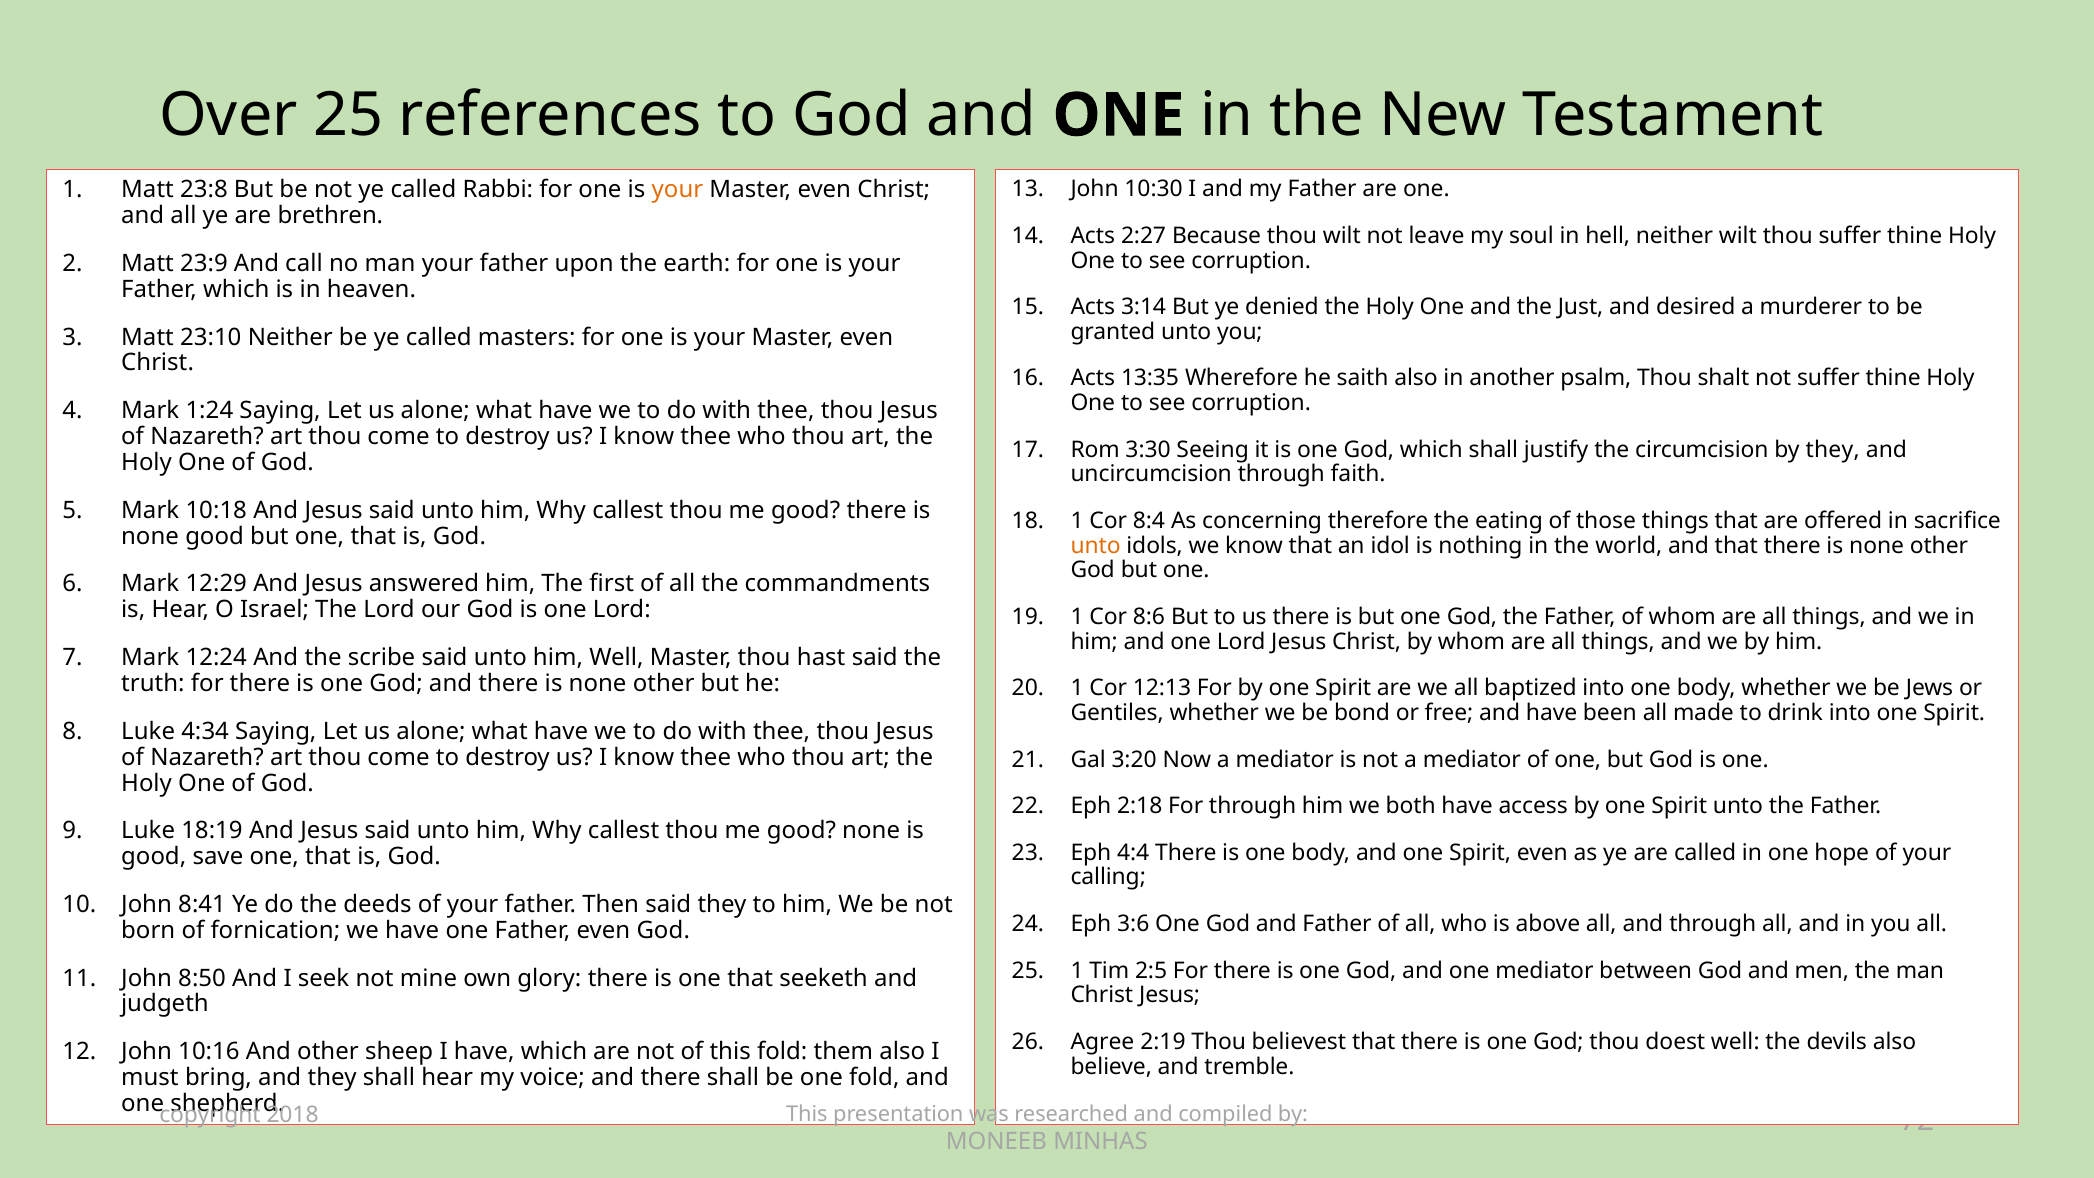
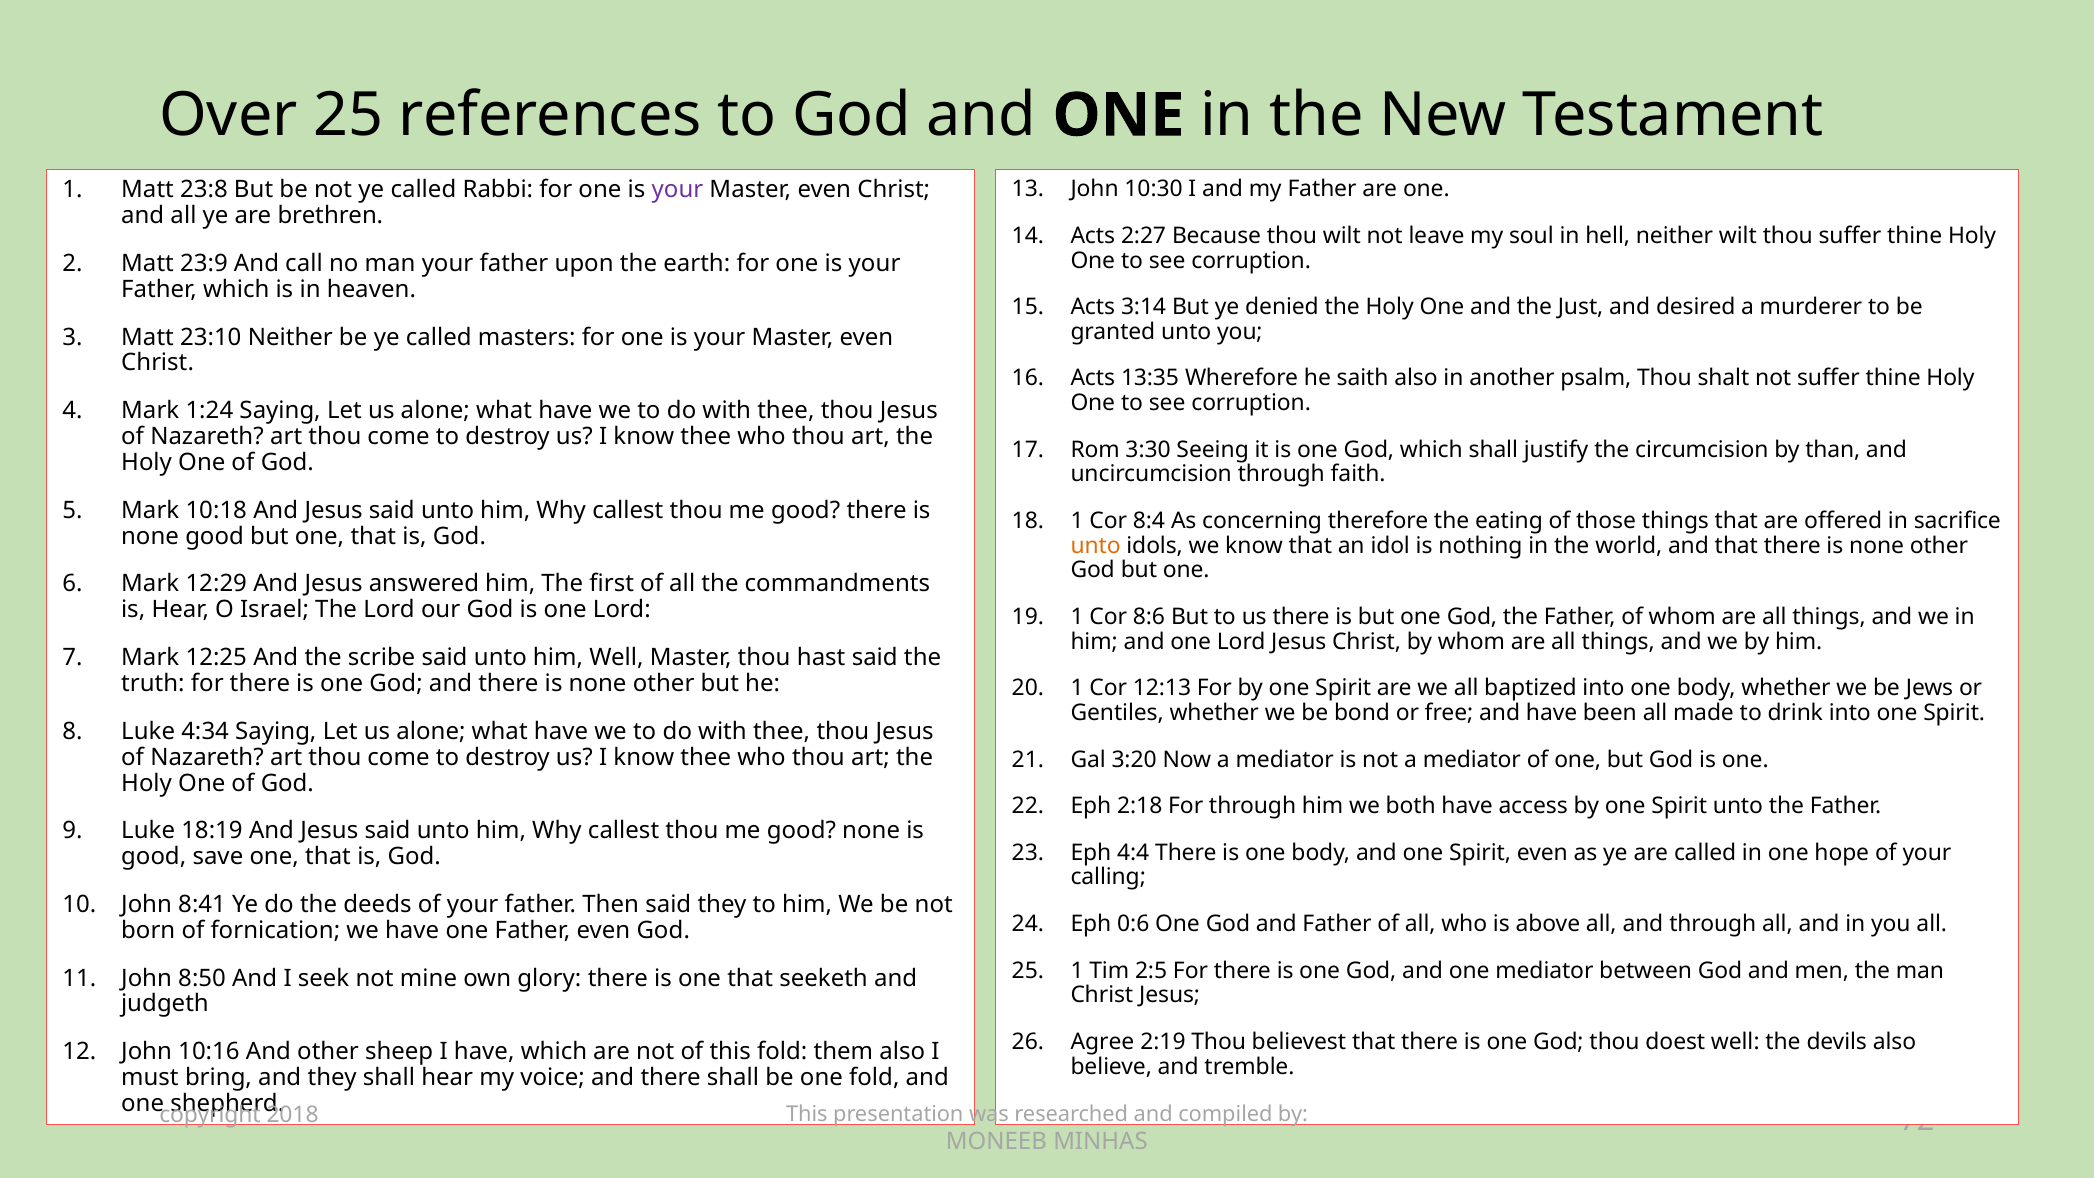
your colour: orange -> purple (677, 190)
by they: they -> than (1833, 450)
12:24: 12:24 -> 12:25 (216, 658)
3:6: 3:6 -> 0:6 (1133, 924)
